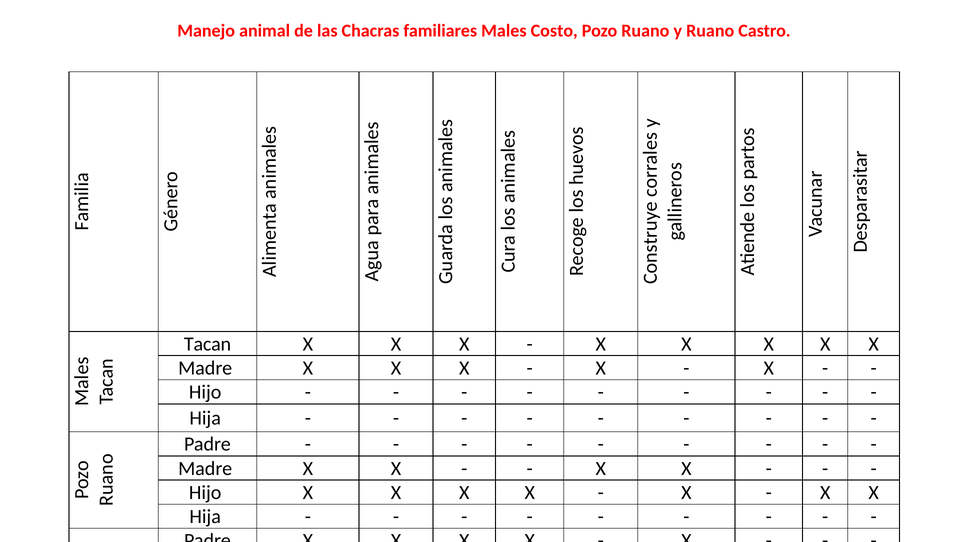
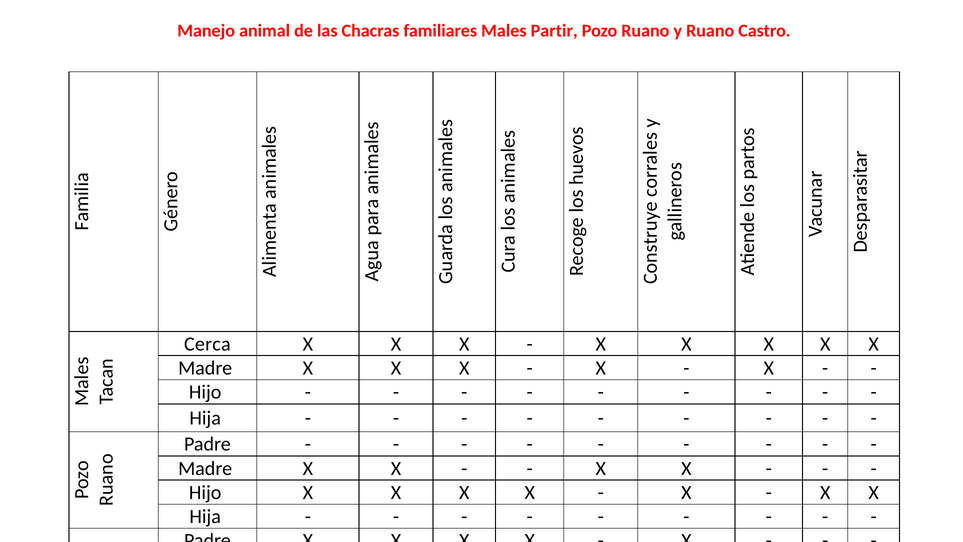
Costo: Costo -> Partir (554, 31)
Tacan: Tacan -> Cerca (207, 344)
